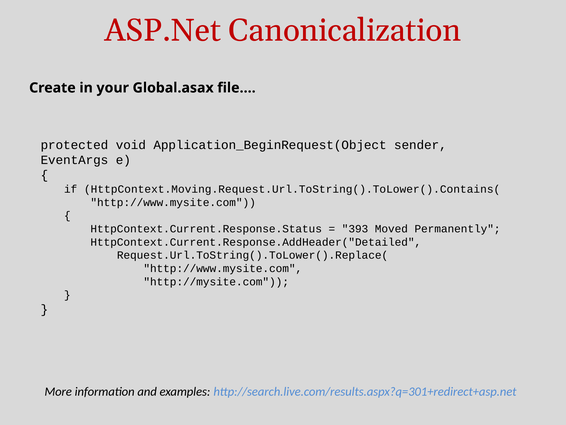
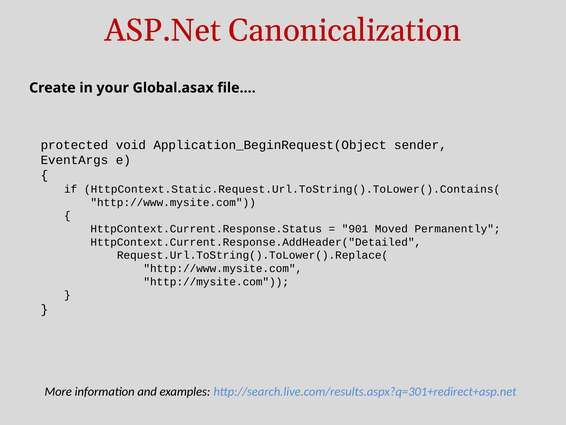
HttpContext.Moving.Request.Url.ToString().ToLower().Contains(: HttpContext.Moving.Request.Url.ToString().ToLower().Contains( -> HttpContext.Static.Request.Url.ToString().ToLower().Contains( (292, 189)
393: 393 -> 901 (355, 229)
